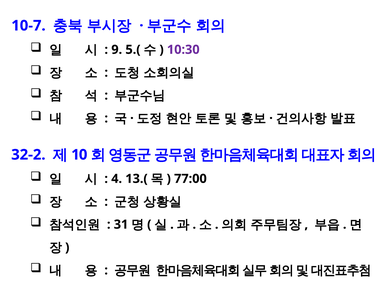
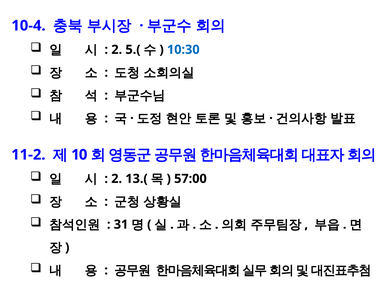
10-7: 10-7 -> 10-4 (28, 26)
9: 9 -> 2 (117, 50)
10:30 colour: purple -> blue (183, 50)
32-2: 32-2 -> 11-2 (28, 155)
4: 4 -> 2 (117, 179)
77:00: 77:00 -> 57:00 (190, 179)
